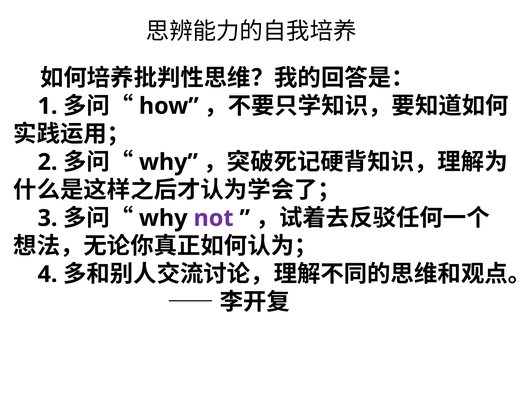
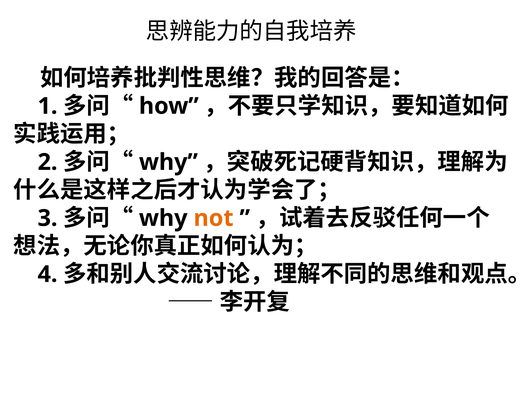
not colour: purple -> orange (214, 218)
